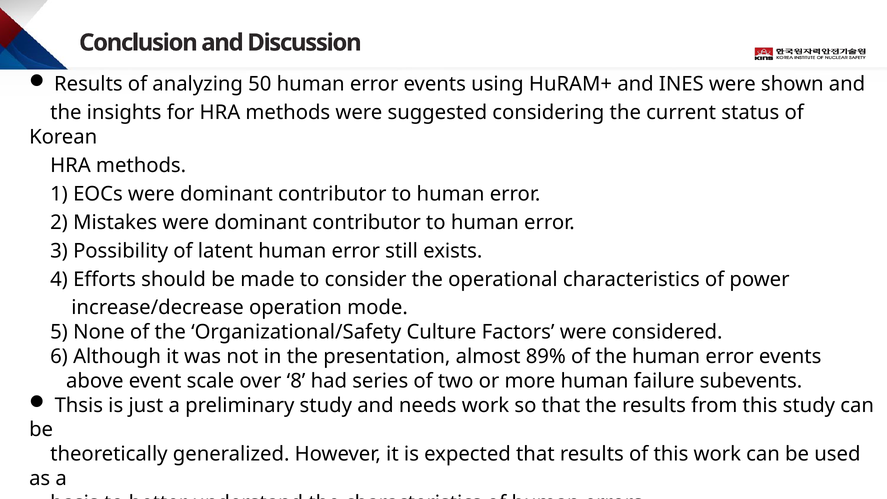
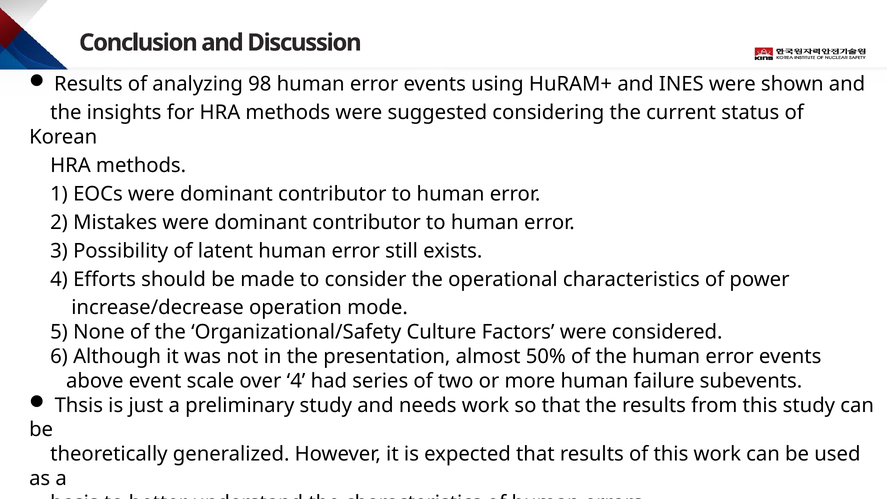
50: 50 -> 98 (260, 84)
89%: 89% -> 50% (546, 356)
over 8: 8 -> 4 (296, 381)
